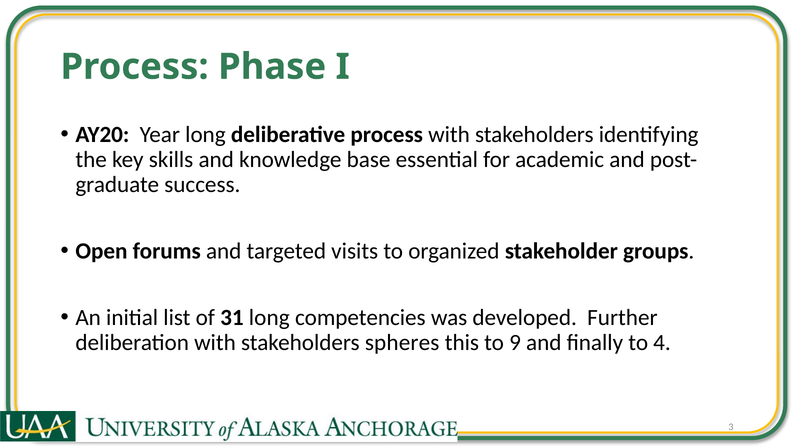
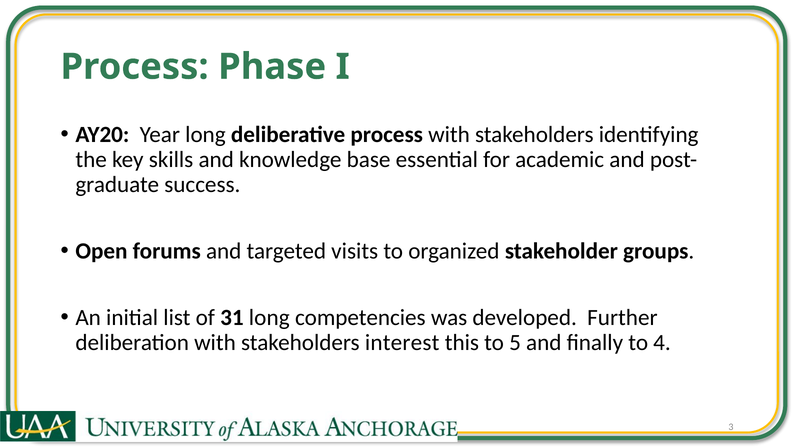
spheres: spheres -> interest (402, 342)
9: 9 -> 5 (515, 342)
